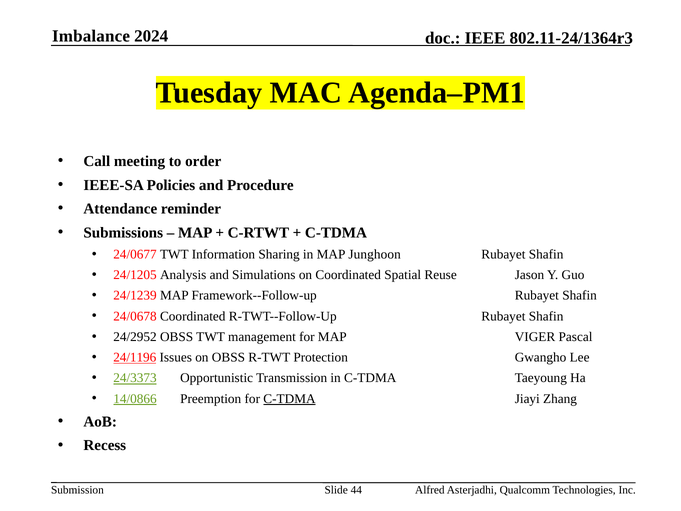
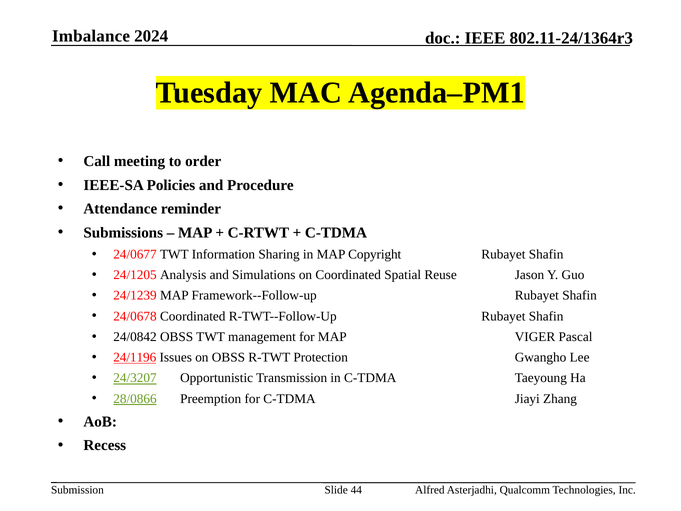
Junghoon: Junghoon -> Copyright (375, 254)
24/2952: 24/2952 -> 24/0842 (135, 337)
24/3373: 24/3373 -> 24/3207 (135, 378)
14/0866: 14/0866 -> 28/0866 (135, 399)
C-TDMA underline: present -> none (290, 399)
